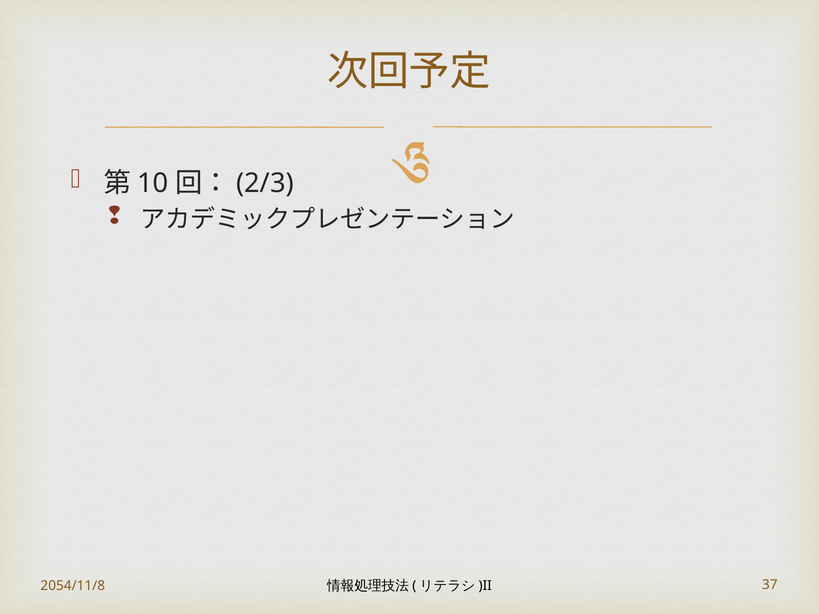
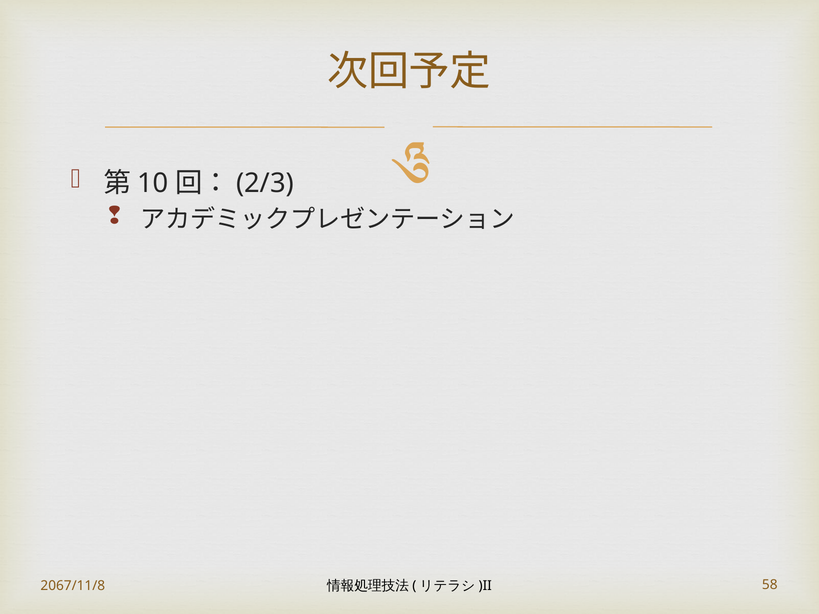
2054/11/8: 2054/11/8 -> 2067/11/8 (73, 586)
37: 37 -> 58 (770, 585)
